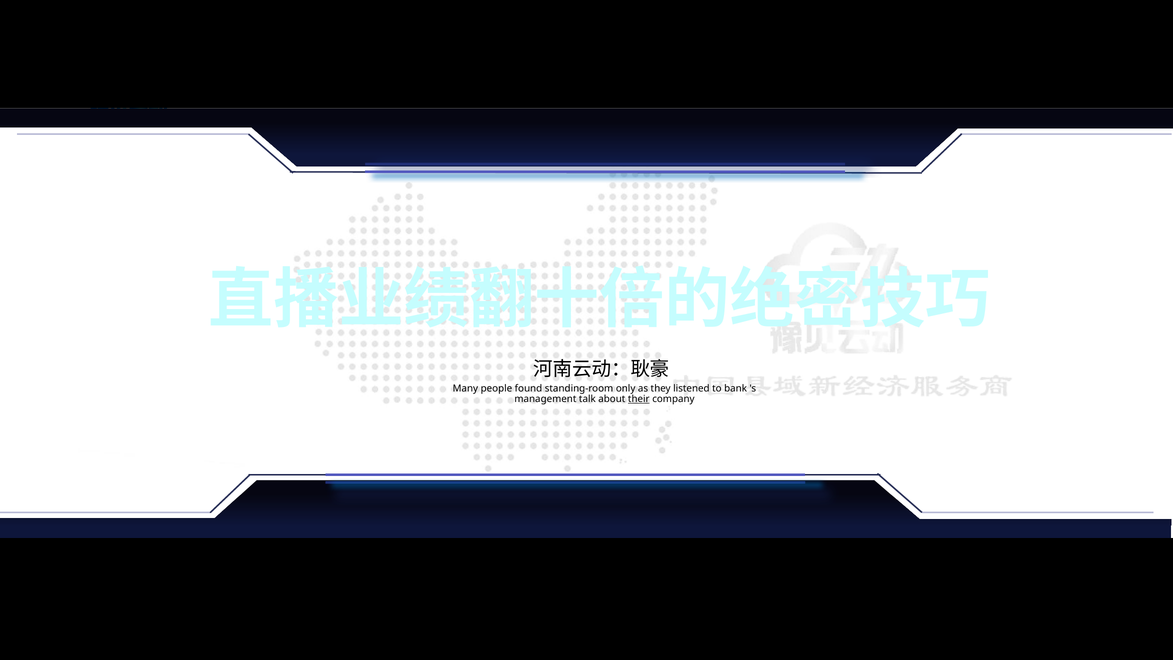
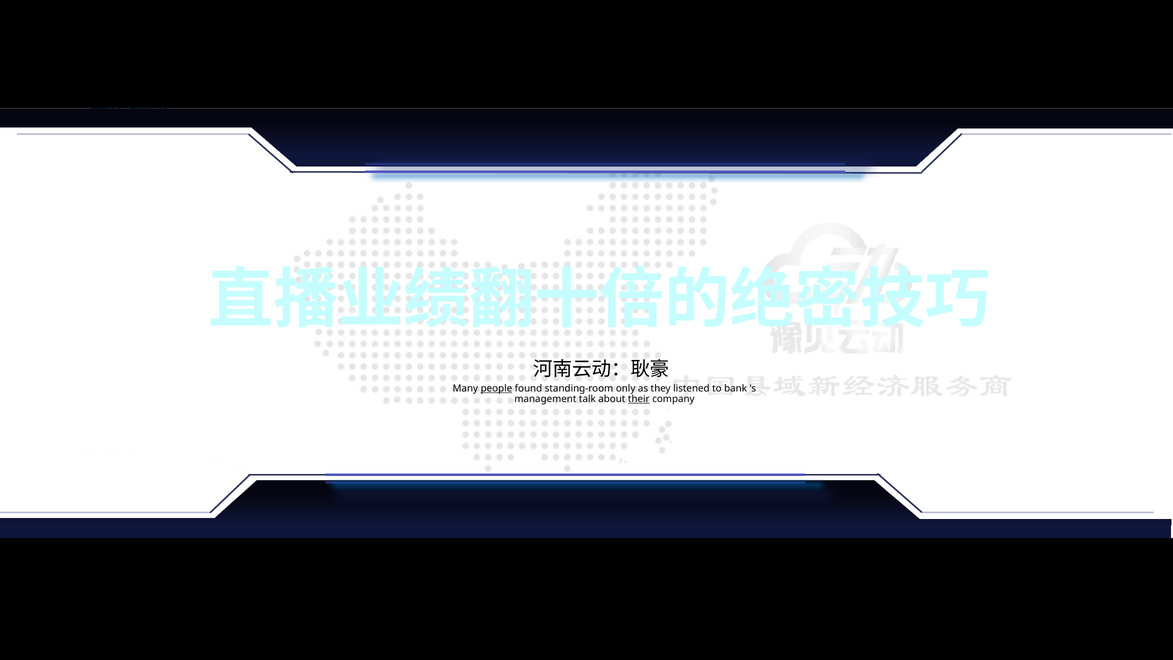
people underline: none -> present (496, 388)
